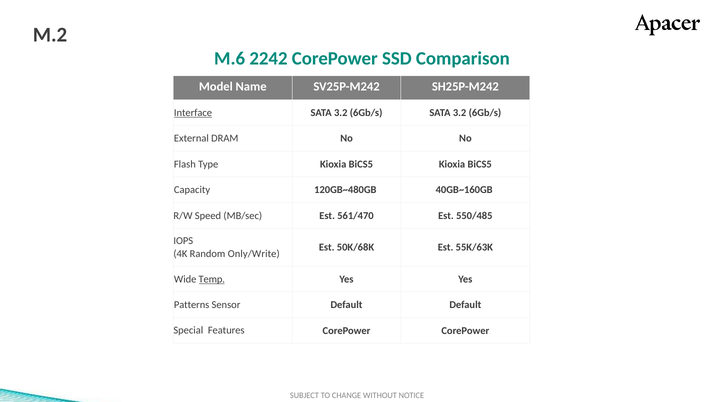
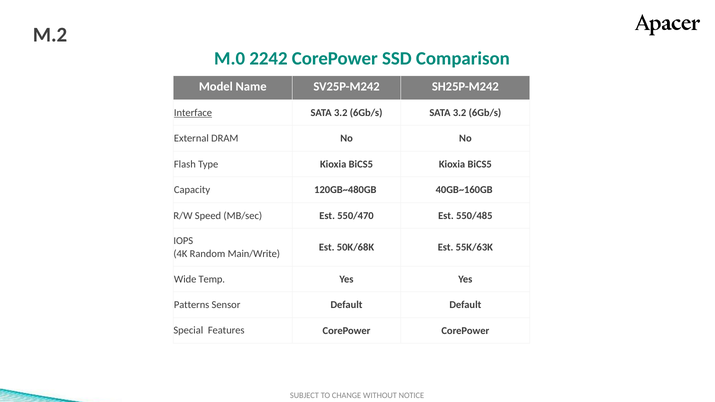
M.6: M.6 -> M.0 (230, 59)
561/470: 561/470 -> 550/470 (355, 216)
Only/Write: Only/Write -> Main/Write (254, 254)
Temp underline: present -> none (212, 279)
